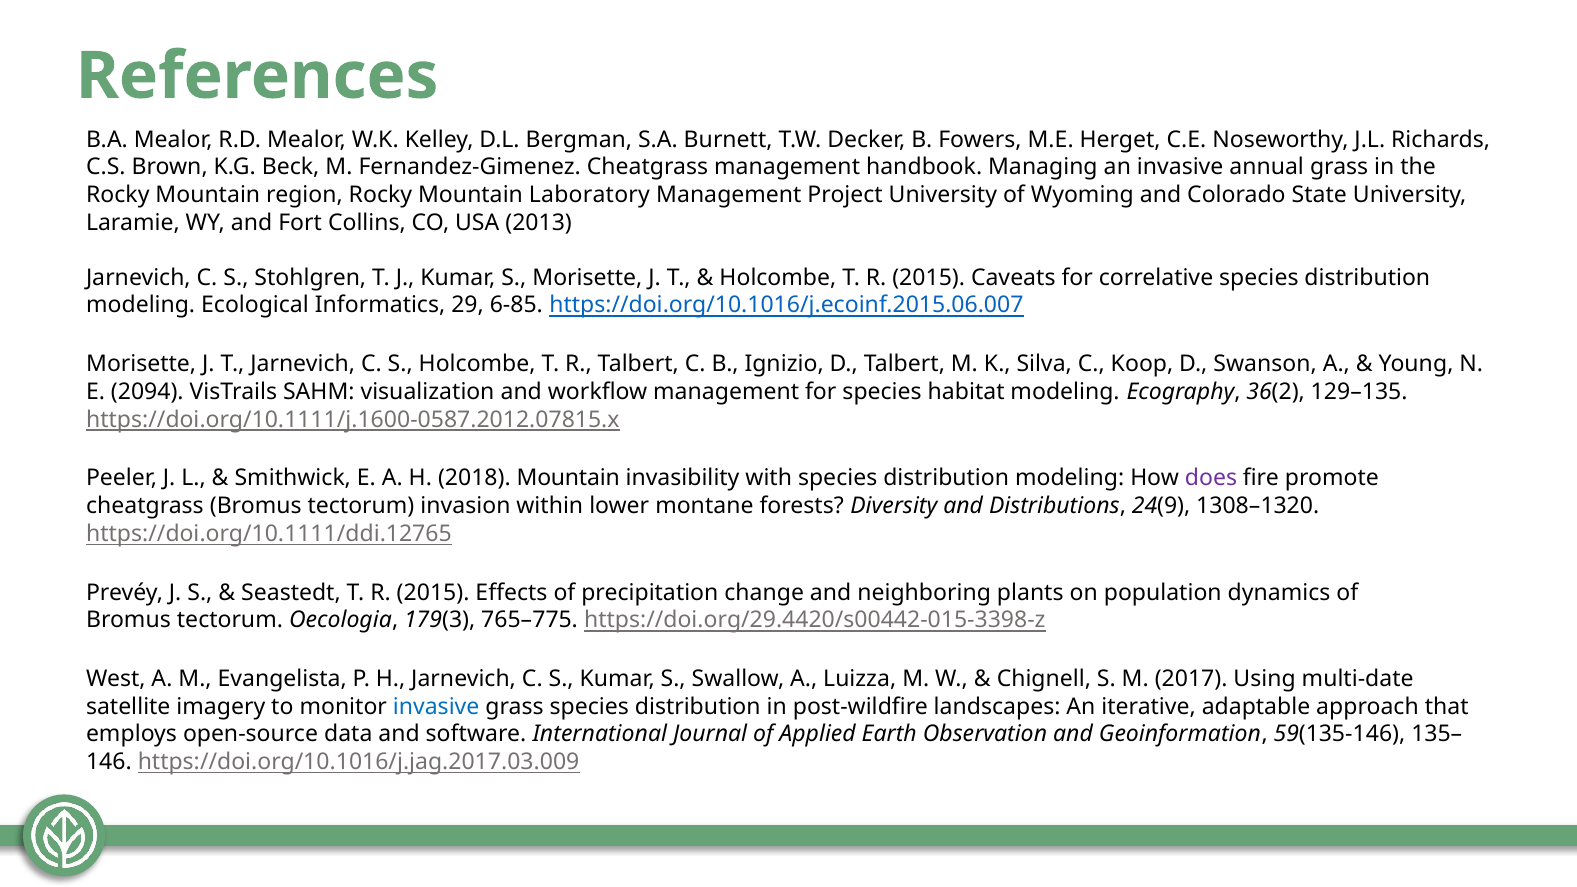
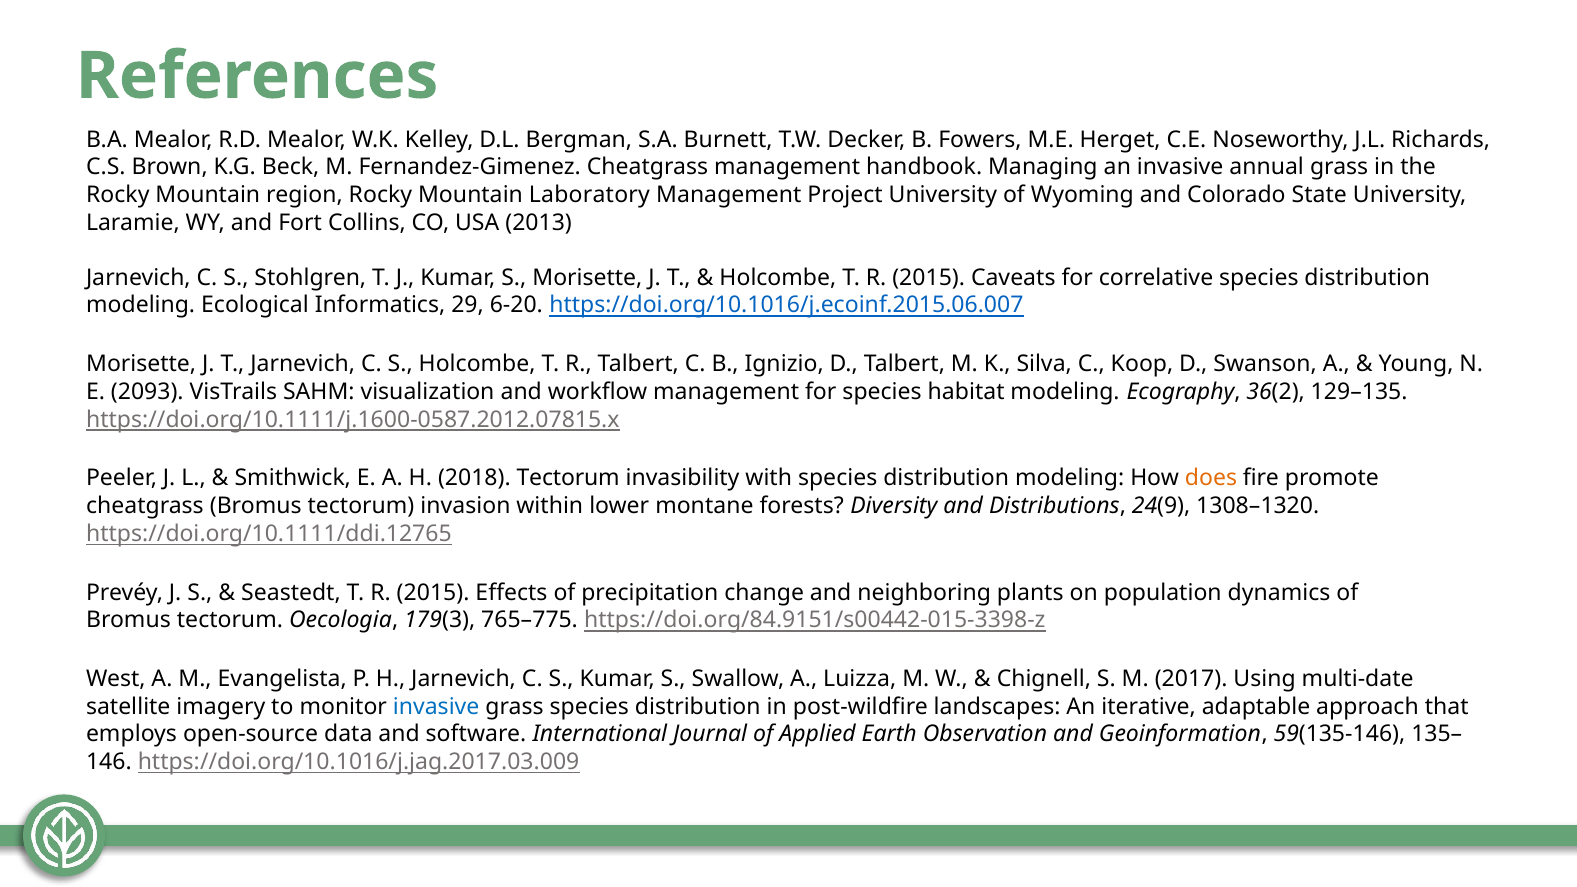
6-85: 6-85 -> 6-20 (516, 305)
2094: 2094 -> 2093 (147, 392)
2018 Mountain: Mountain -> Tectorum (568, 478)
does colour: purple -> orange (1211, 478)
https://doi.org/29.4420/s00442-015-3398-z: https://doi.org/29.4420/s00442-015-3398-z -> https://doi.org/84.9151/s00442-015-3398-z (815, 620)
